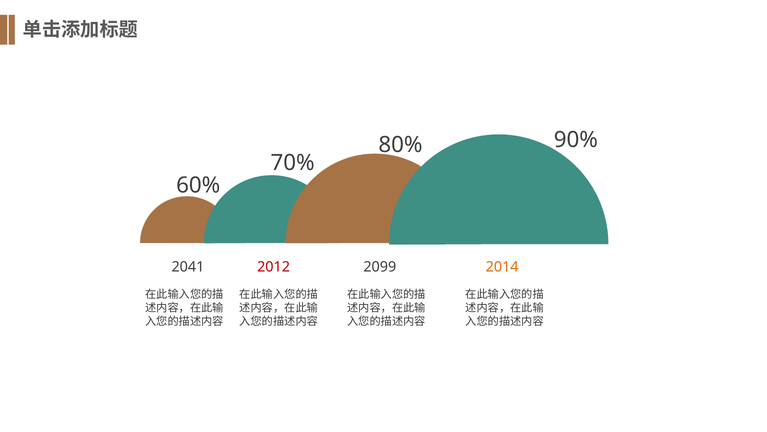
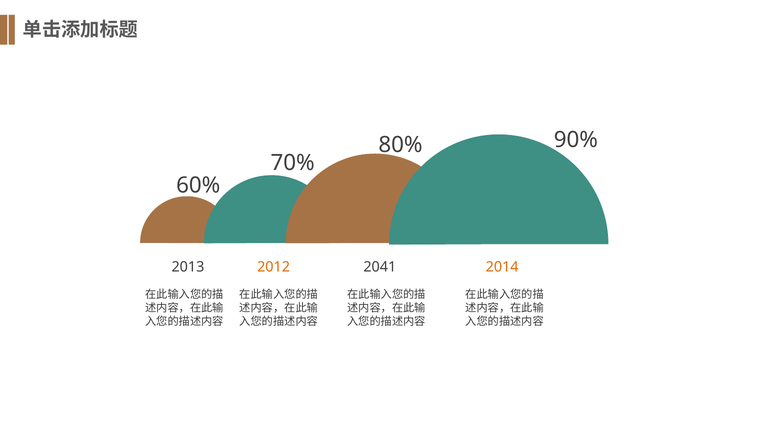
2041: 2041 -> 2013 (188, 267)
2012 colour: red -> orange (274, 267)
2099: 2099 -> 2041 (380, 267)
